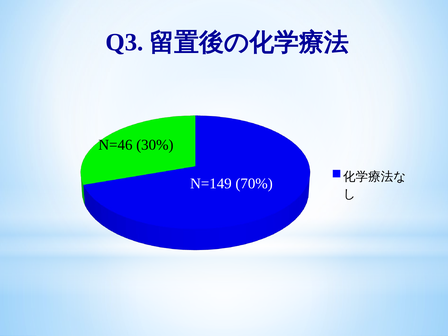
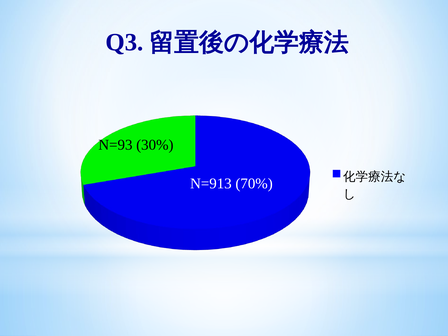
N=46: N=46 -> N=93 (115, 145)
N=149: N=149 -> N=913 (211, 184)
